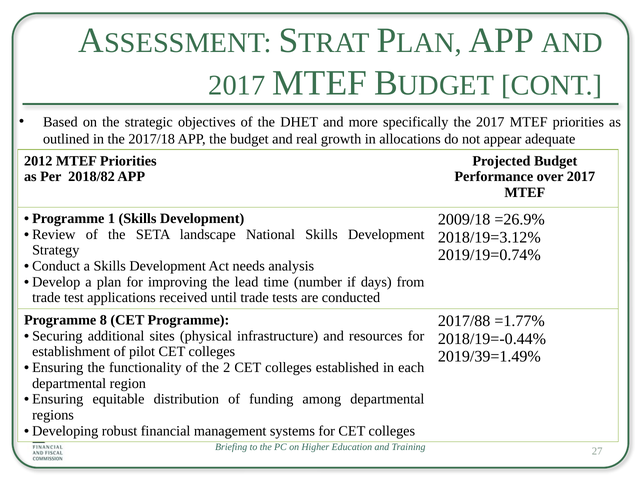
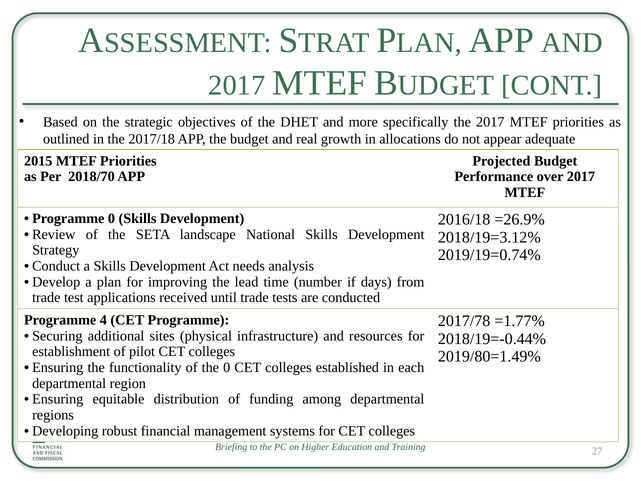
2012: 2012 -> 2015 (38, 161)
2018/82: 2018/82 -> 2018/70 (92, 177)
Programme 1: 1 -> 0 (111, 218)
2009/18: 2009/18 -> 2016/18 (464, 219)
8: 8 -> 4 (103, 320)
2017/88: 2017/88 -> 2017/78 (464, 321)
2019/39=1.49%: 2019/39=1.49% -> 2019/80=1.49% (489, 356)
the 2: 2 -> 0 (227, 367)
